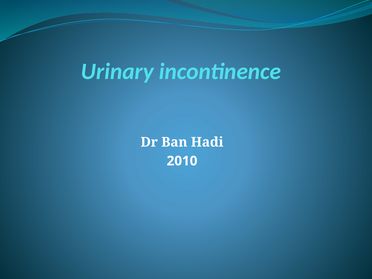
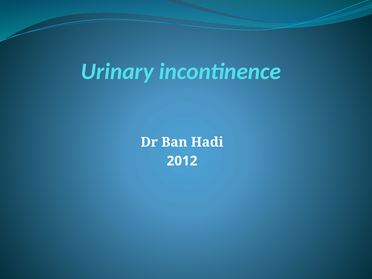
2010: 2010 -> 2012 (182, 161)
